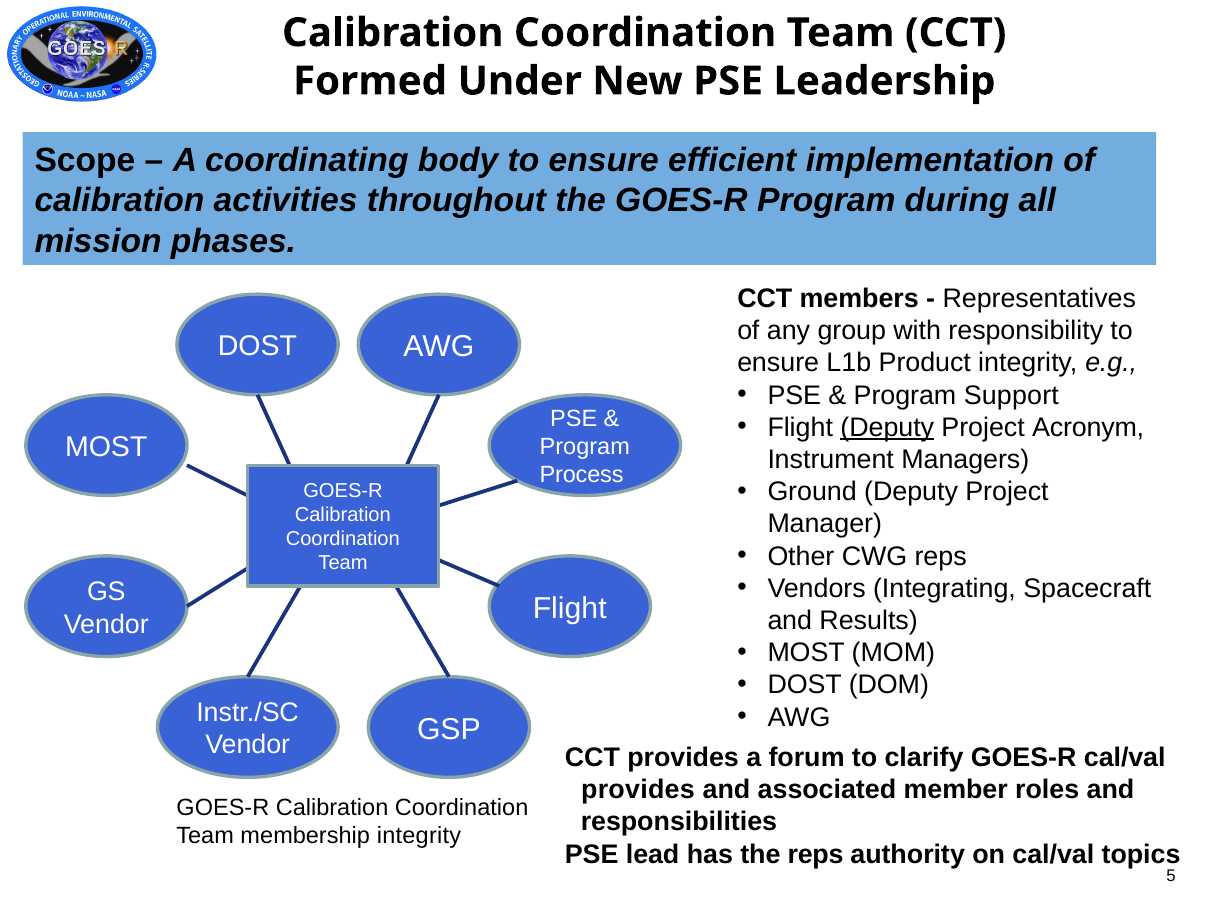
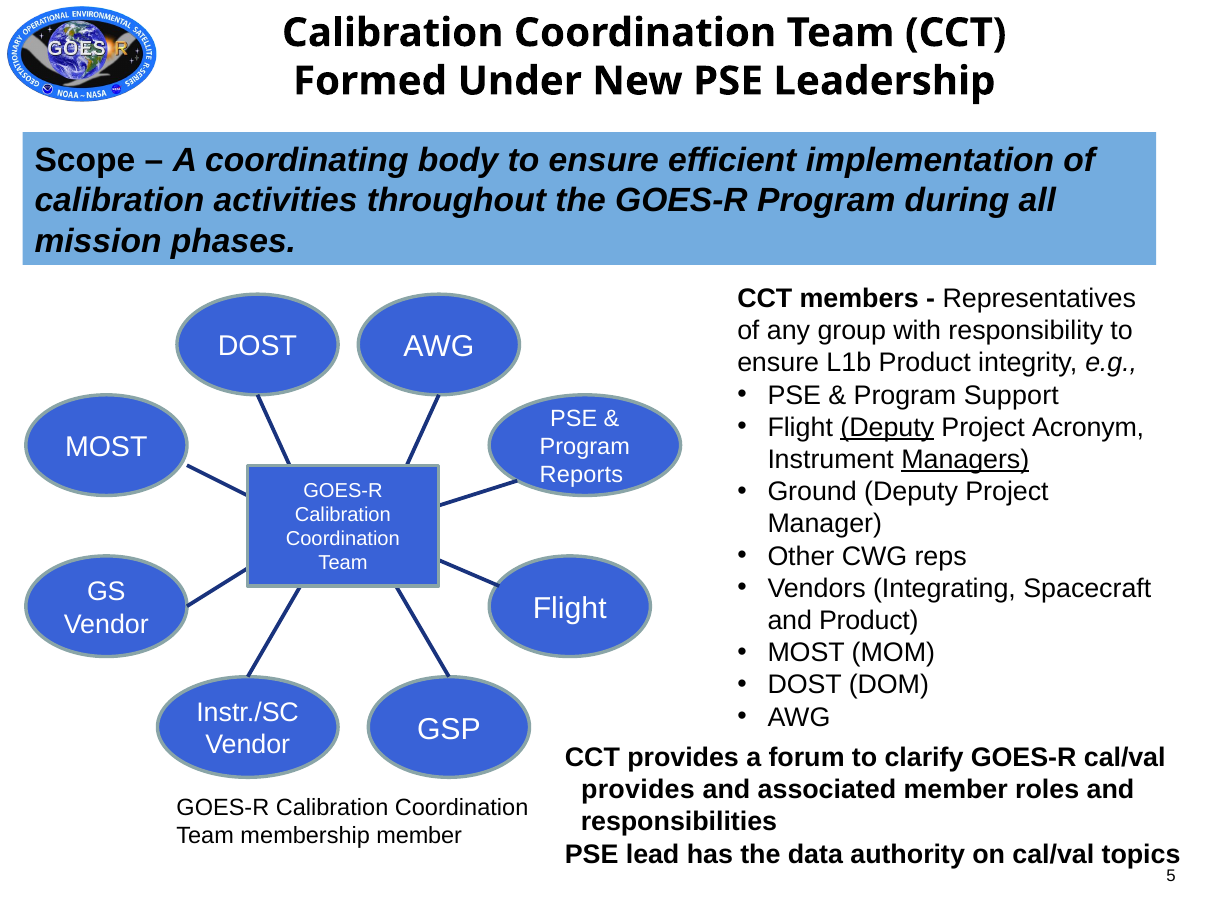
Managers underline: none -> present (965, 460)
Process: Process -> Reports (581, 475)
and Results: Results -> Product (869, 621)
membership integrity: integrity -> member (419, 836)
the reps: reps -> data (815, 855)
